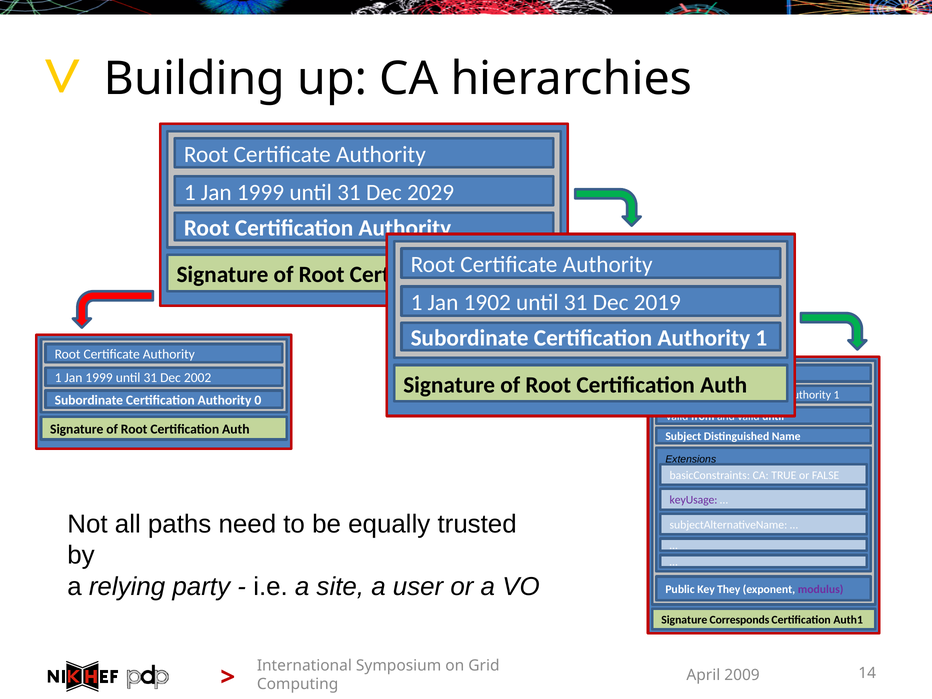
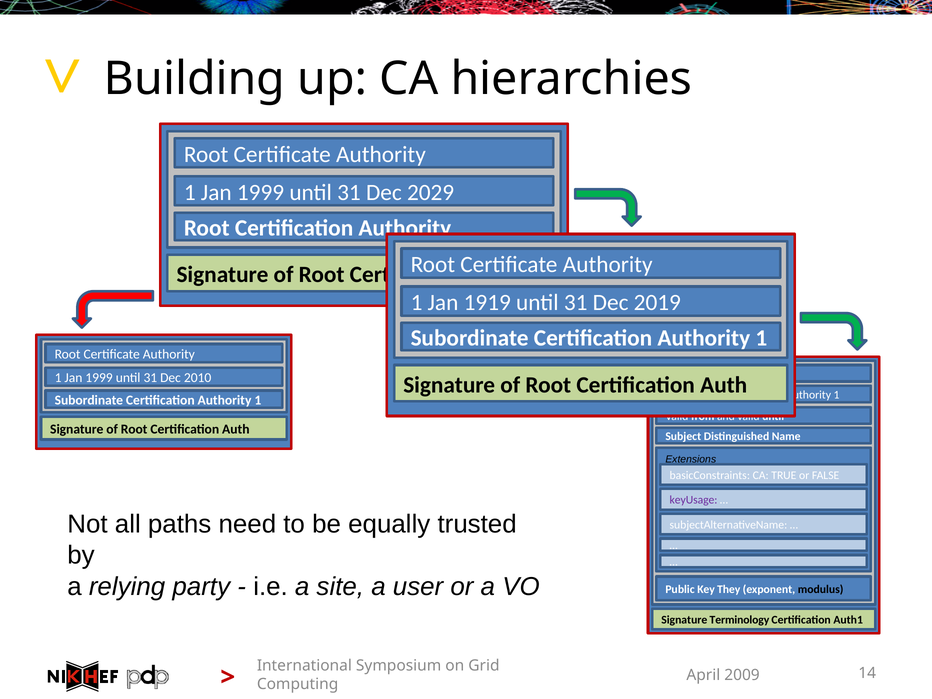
1902: 1902 -> 1919 (487, 303)
2002: 2002 -> 2010 (198, 378)
0: 0 -> 1 (258, 400)
modulus colour: purple -> black (821, 589)
Corresponds: Corresponds -> Terminology (739, 620)
